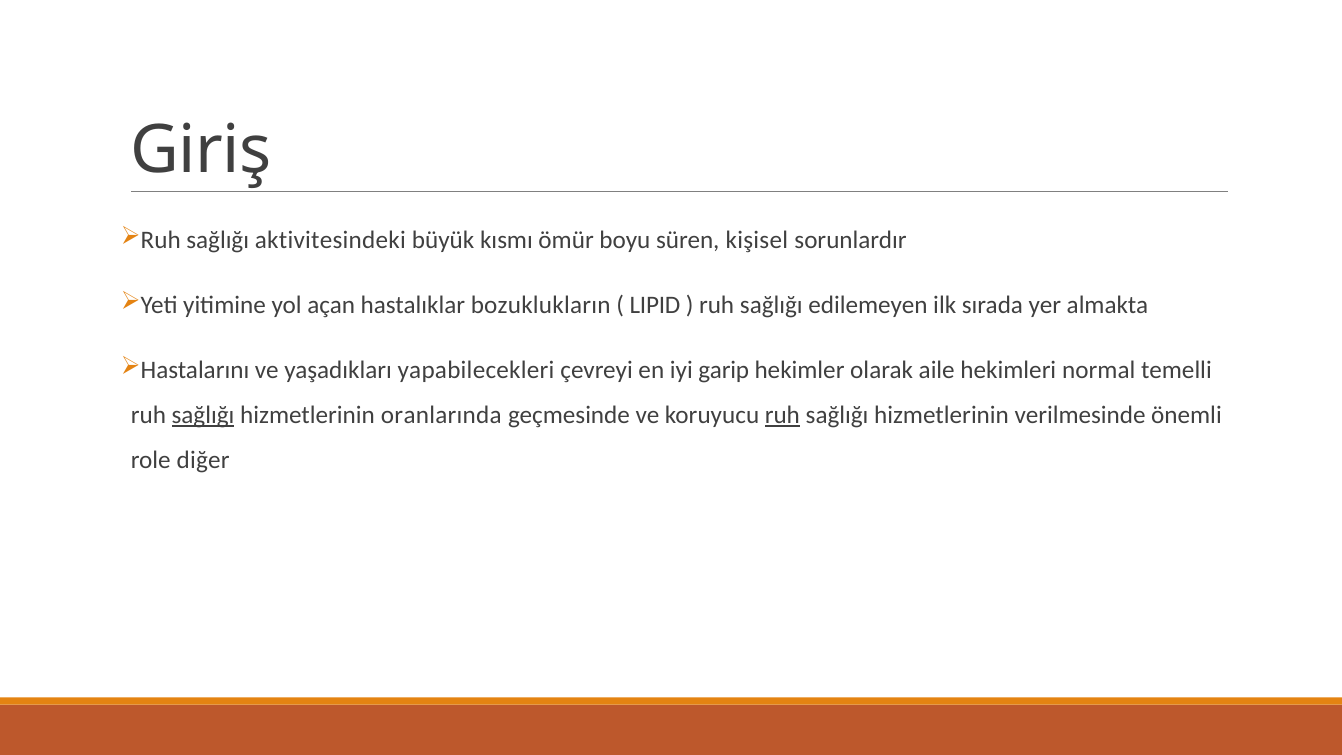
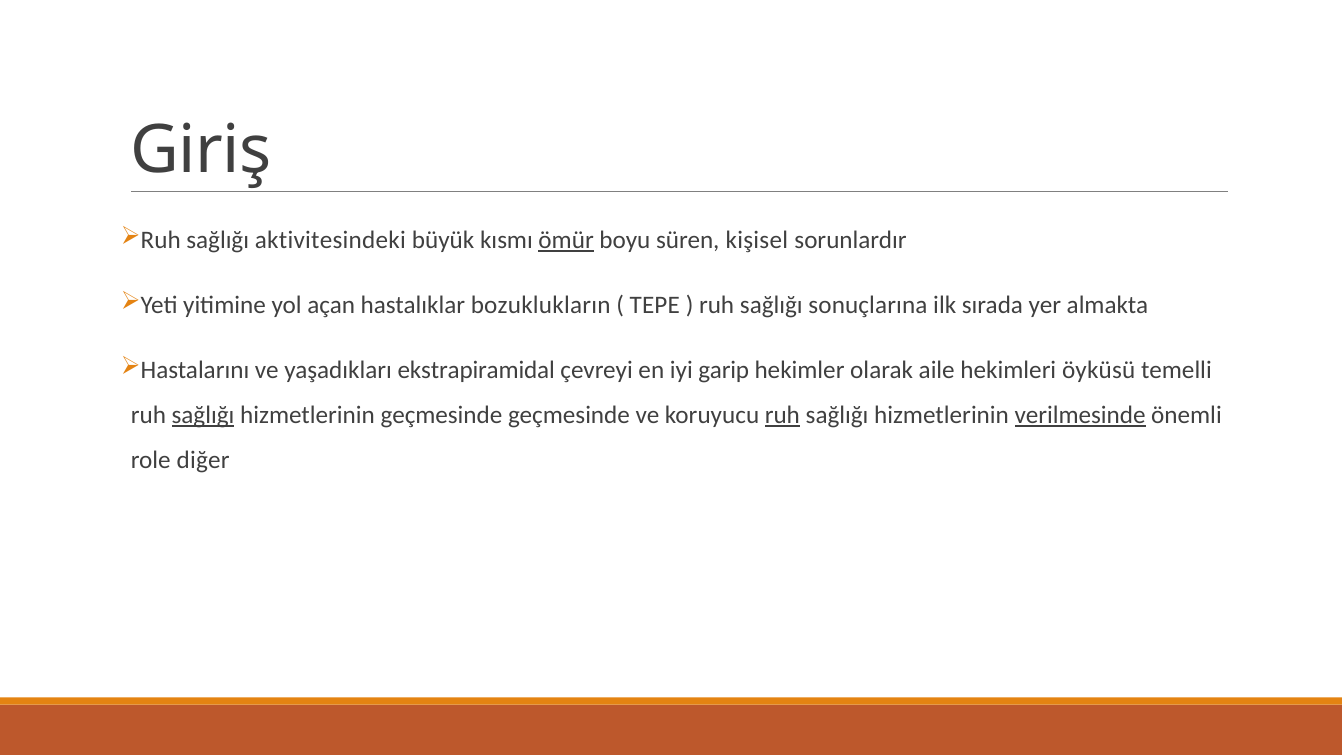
ömür underline: none -> present (566, 240)
LIPID: LIPID -> TEPE (655, 305)
edilemeyen: edilemeyen -> sonuçlarına (868, 305)
yapabilecekleri: yapabilecekleri -> ekstrapiramidal (476, 370)
normal: normal -> öyküsü (1099, 370)
hizmetlerinin oranlarında: oranlarında -> geçmesinde (441, 415)
verilmesinde underline: none -> present (1080, 415)
